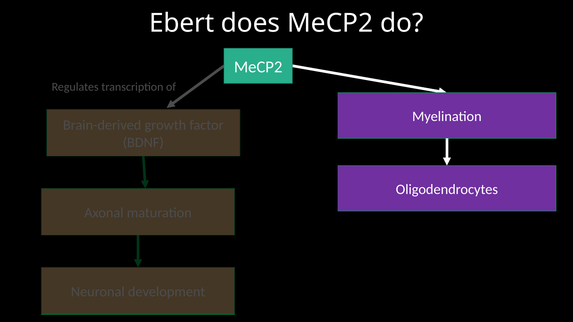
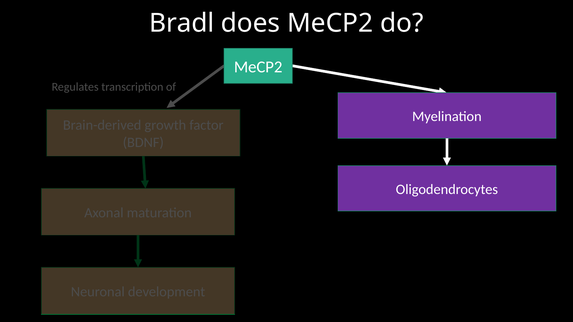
Ebert: Ebert -> Bradl (182, 23)
